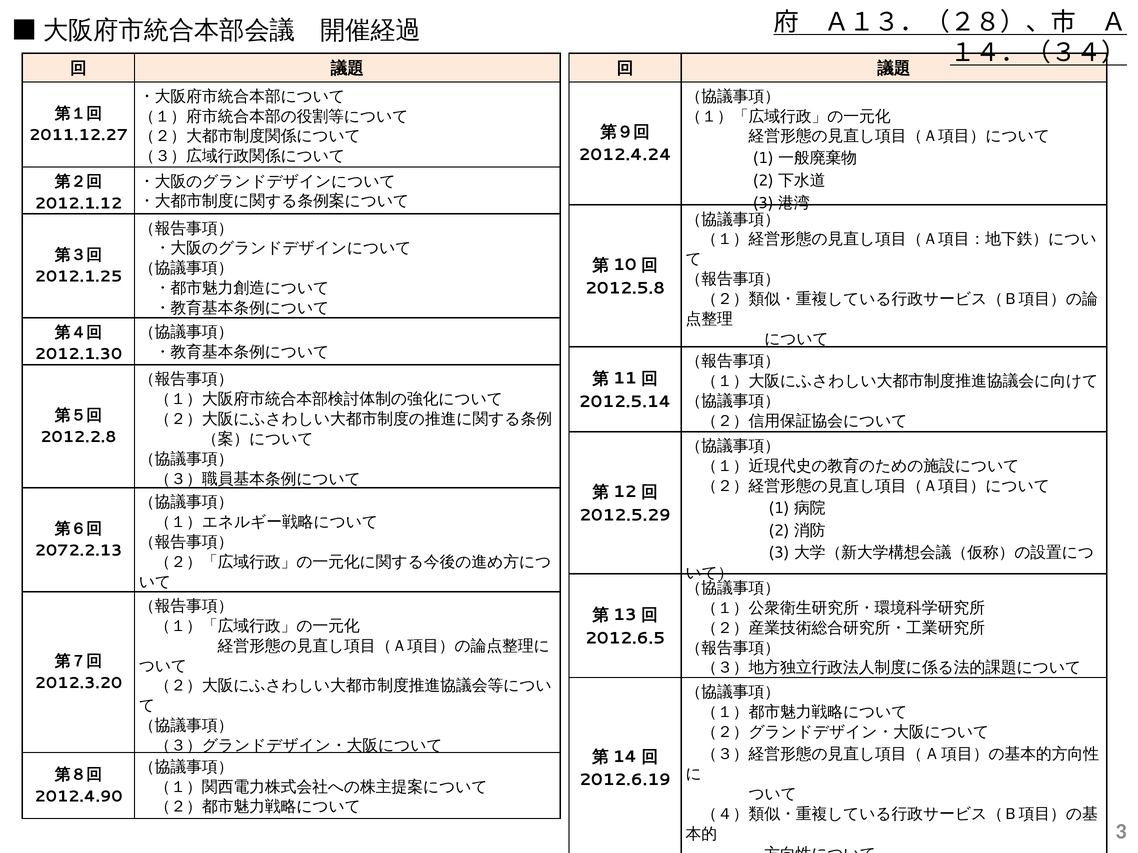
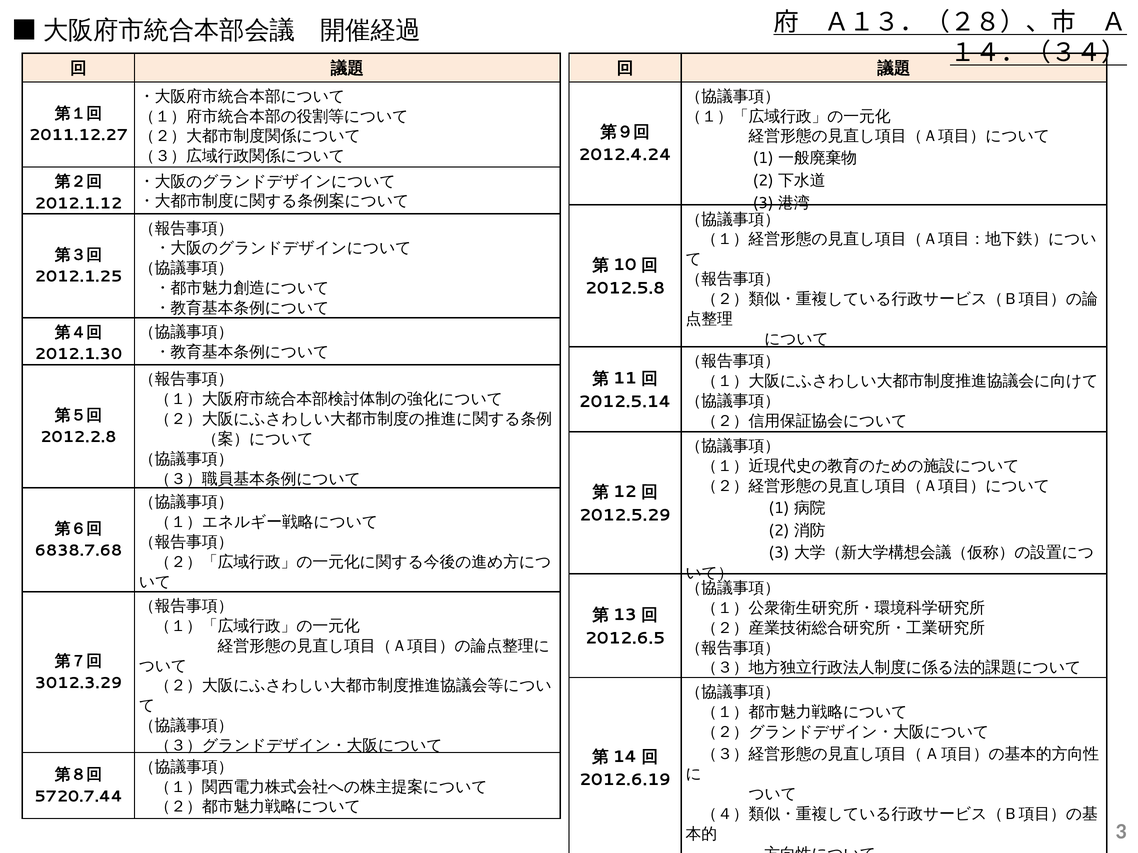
2072.2.13: 2072.2.13 -> 6838.7.68 (78, 551)
2012.3.20: 2012.3.20 -> 3012.3.29 (78, 683)
2012.4.90: 2012.4.90 -> 5720.7.44 (79, 797)
